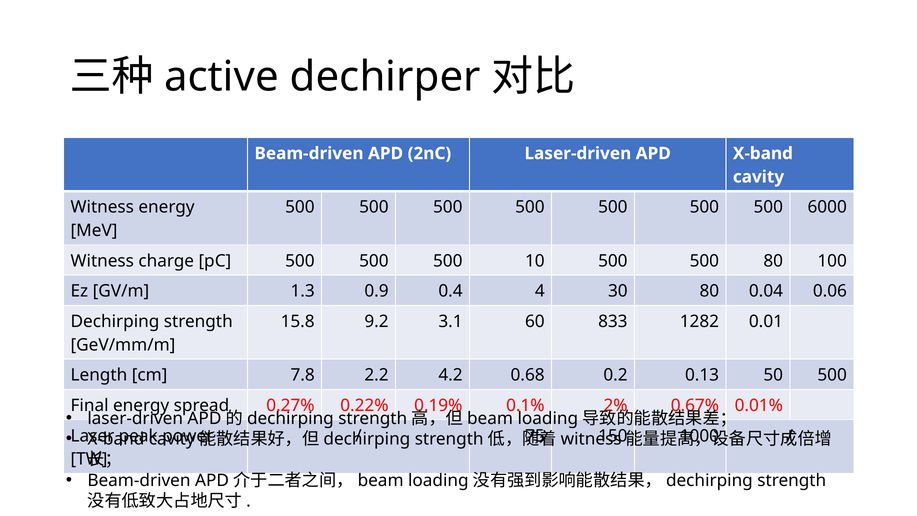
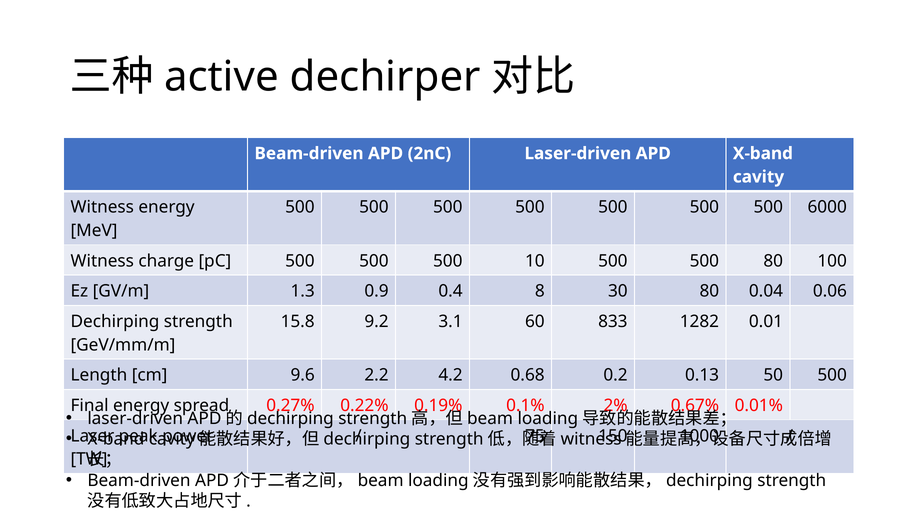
4: 4 -> 8 (540, 291)
7.8: 7.8 -> 9.6 (303, 375)
